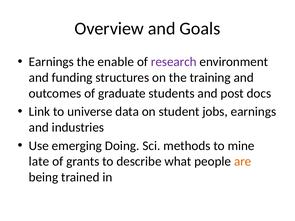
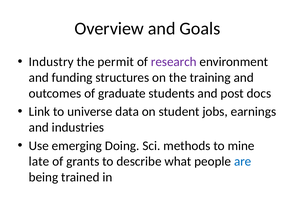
Earnings: Earnings -> Industry (51, 62)
enable: enable -> permit (116, 62)
are colour: orange -> blue (243, 162)
